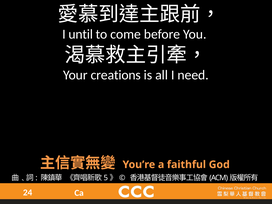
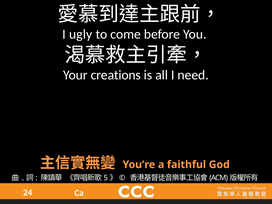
until: until -> ugly (81, 34)
